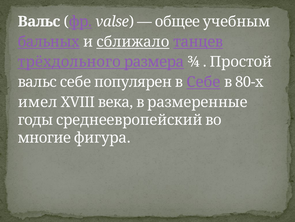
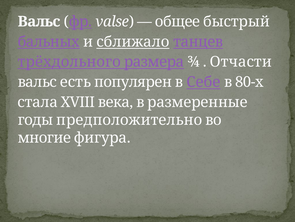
учебным: учебным -> быстрый (236, 21)
Простой: Простой -> Отчасти (241, 62)
вальс себе: себе -> есть (75, 82)
имел: имел -> стала (38, 102)
среднеевропейский: среднеевропейский -> предположительно (129, 120)
